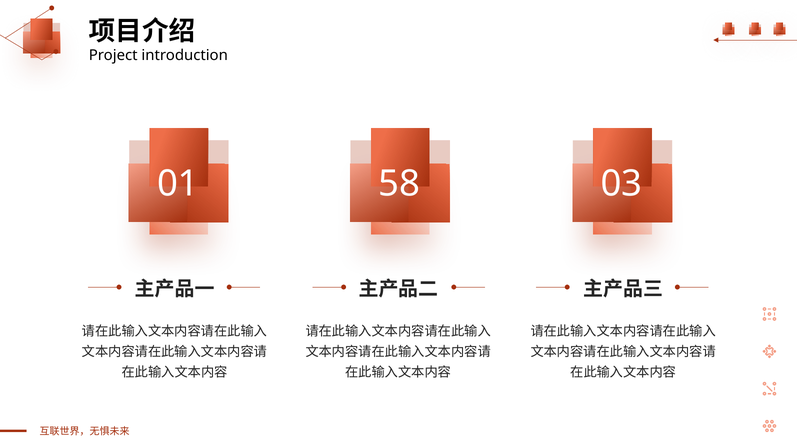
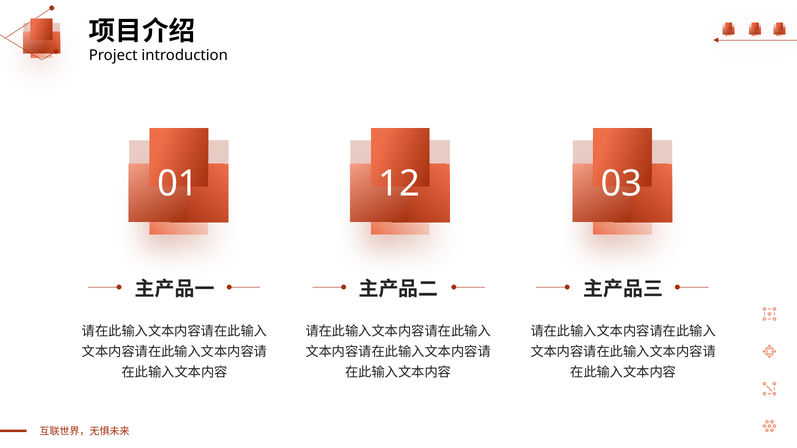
58: 58 -> 12 (399, 184)
